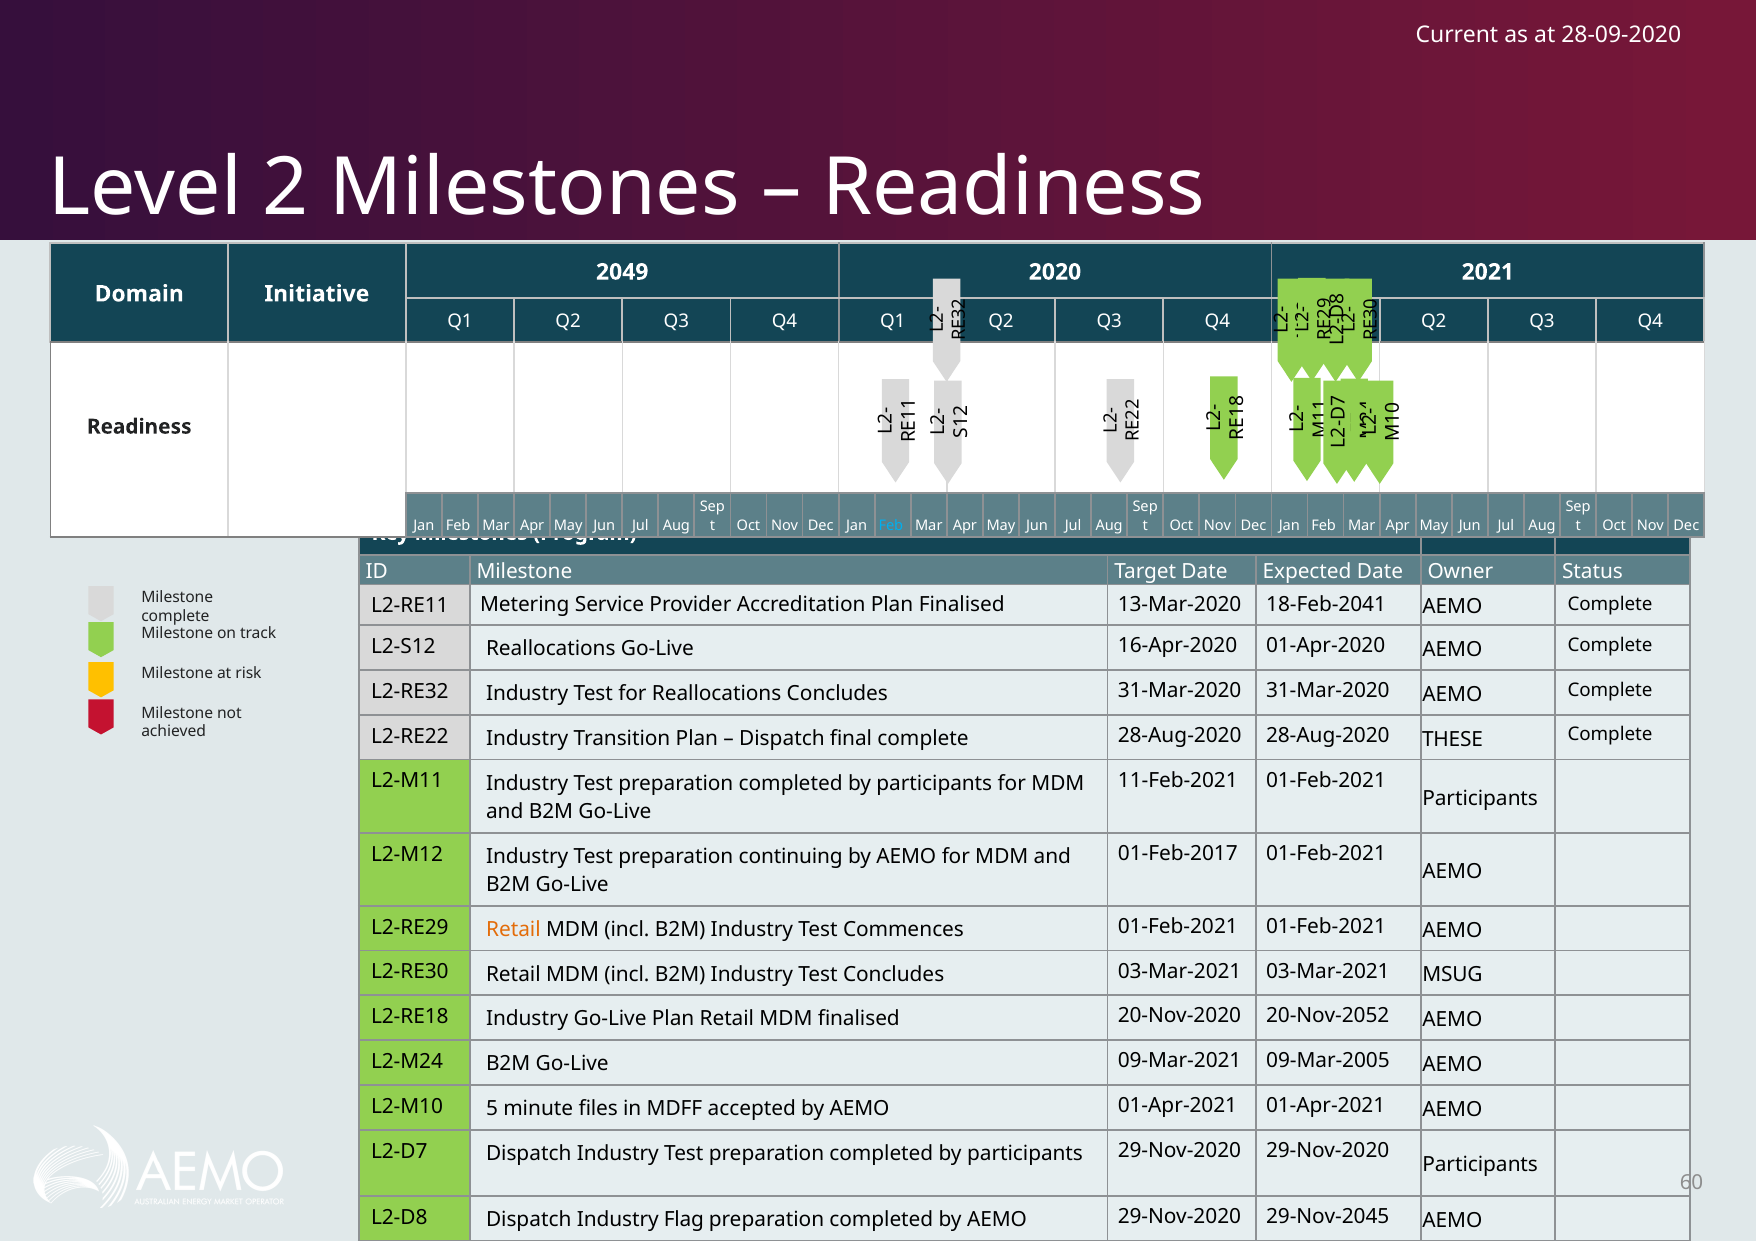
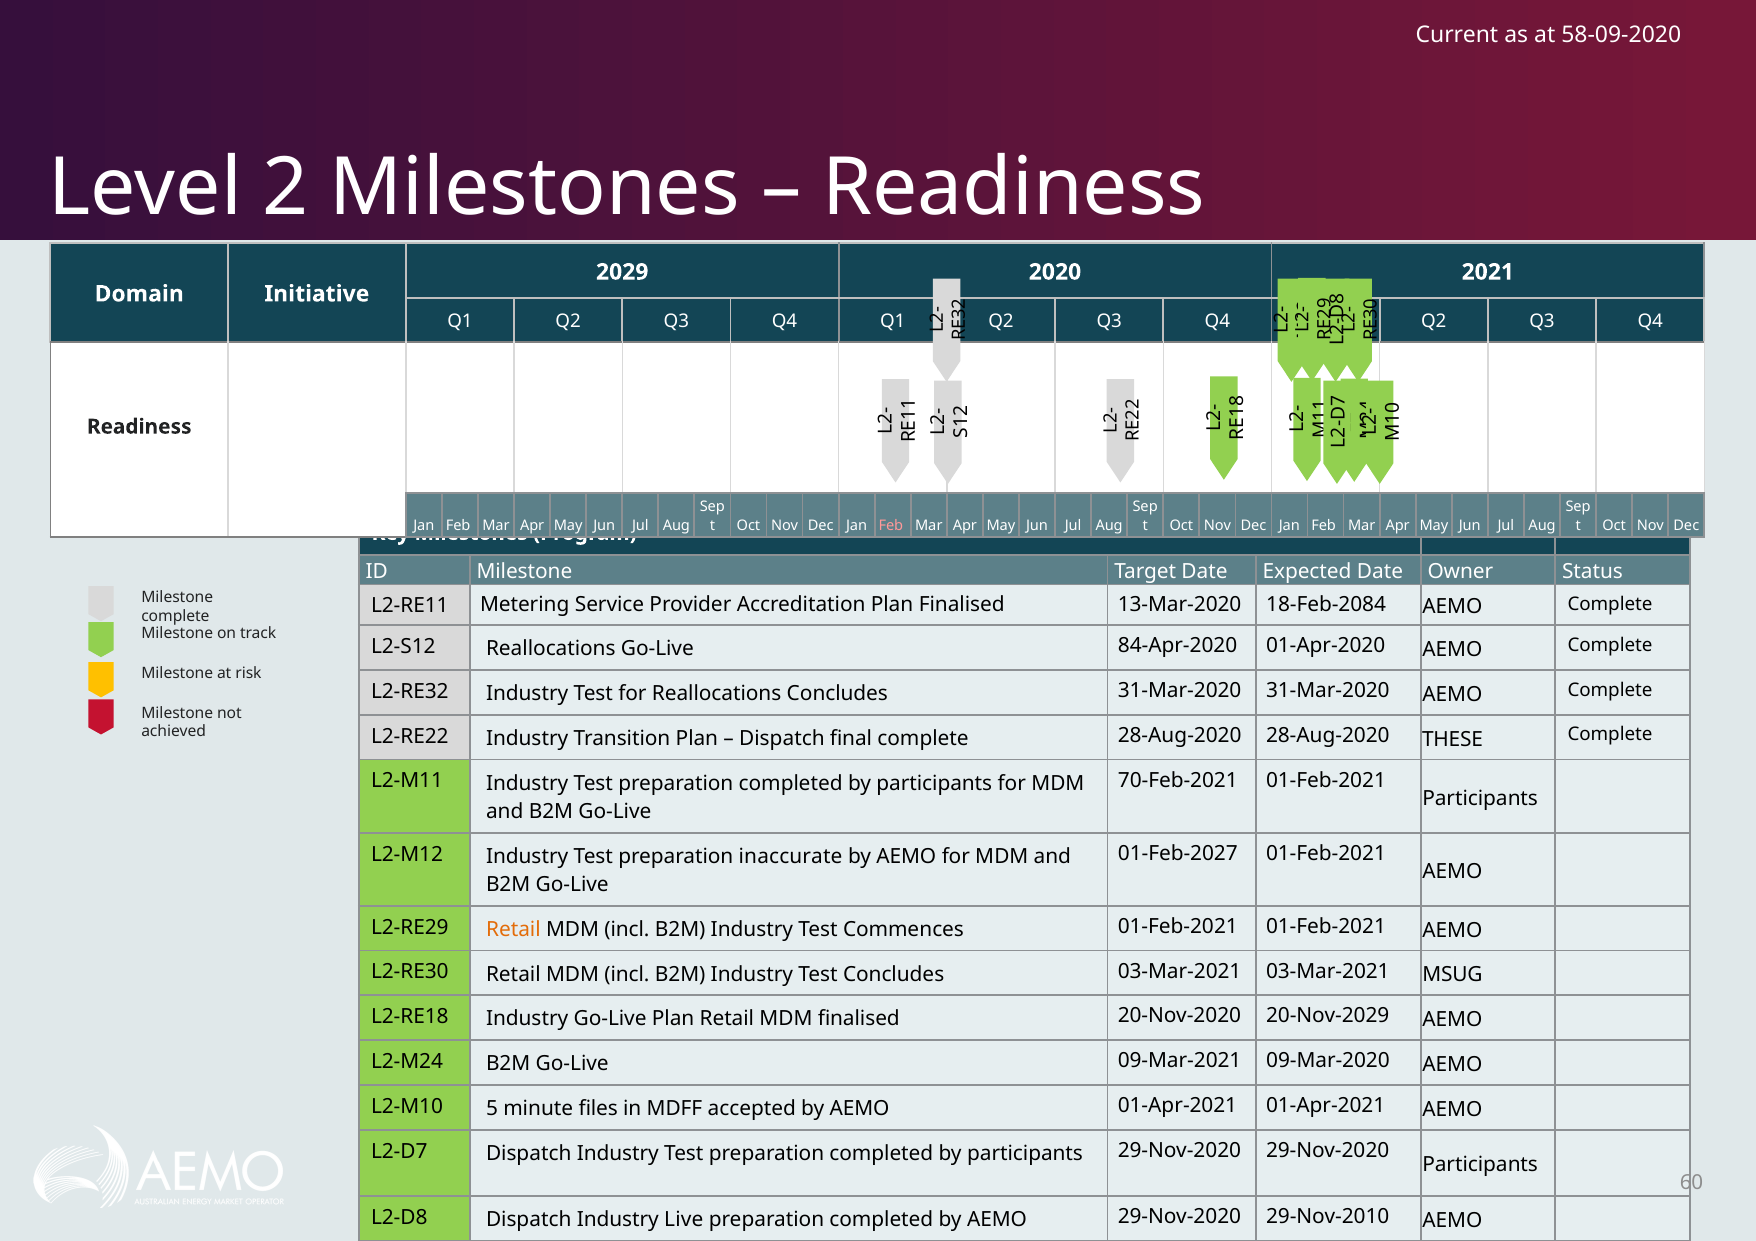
28-09-2020: 28-09-2020 -> 58-09-2020 (1621, 35)
2049: 2049 -> 2029 (622, 272)
Feb colour: light blue -> pink (891, 526)
18-Feb-2041: 18-Feb-2041 -> 18-Feb-2084 (1326, 605)
16-Apr-2020: 16-Apr-2020 -> 84-Apr-2020 (1178, 646)
11-Feb-2021: 11-Feb-2021 -> 70-Feb-2021 (1178, 781)
01-Feb-2017: 01-Feb-2017 -> 01-Feb-2027 (1178, 854)
continuing: continuing -> inaccurate (791, 857)
20-Nov-2052: 20-Nov-2052 -> 20-Nov-2029 (1328, 1016)
09-Mar-2005: 09-Mar-2005 -> 09-Mar-2020 (1328, 1061)
Flag: Flag -> Live (684, 1220)
29-Nov-2045: 29-Nov-2045 -> 29-Nov-2010 (1328, 1217)
